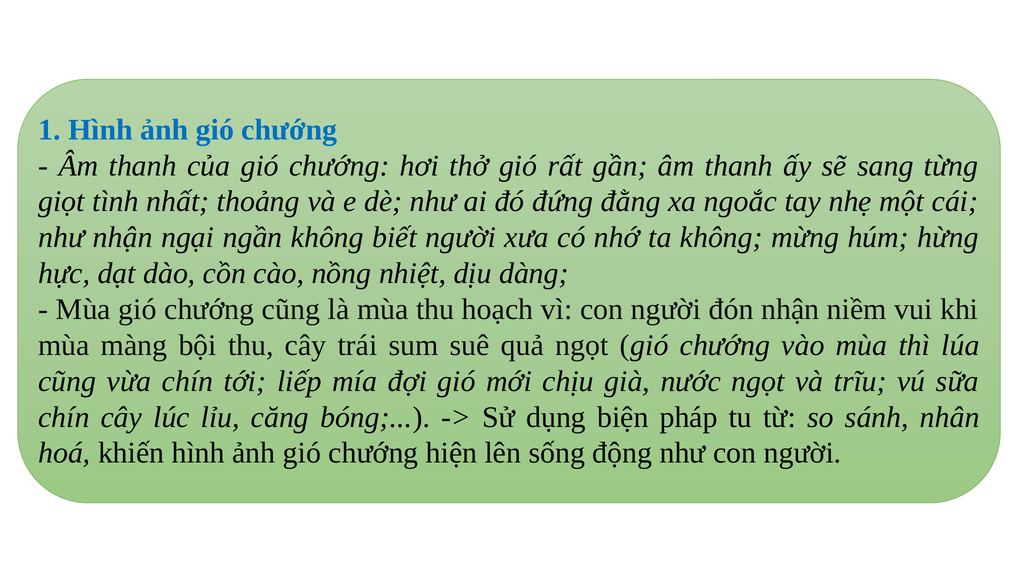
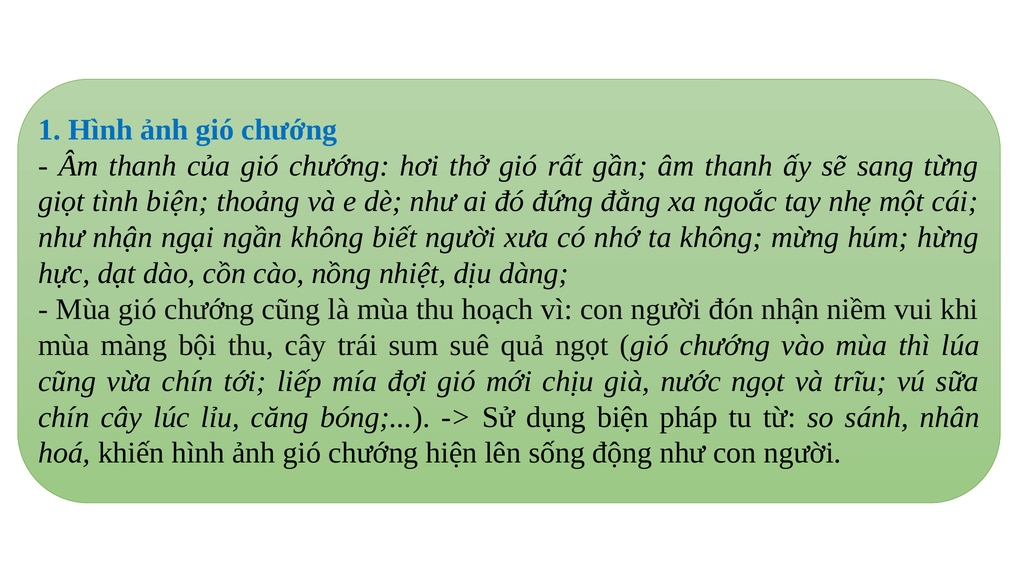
tình nhất: nhất -> biện (178, 202)
